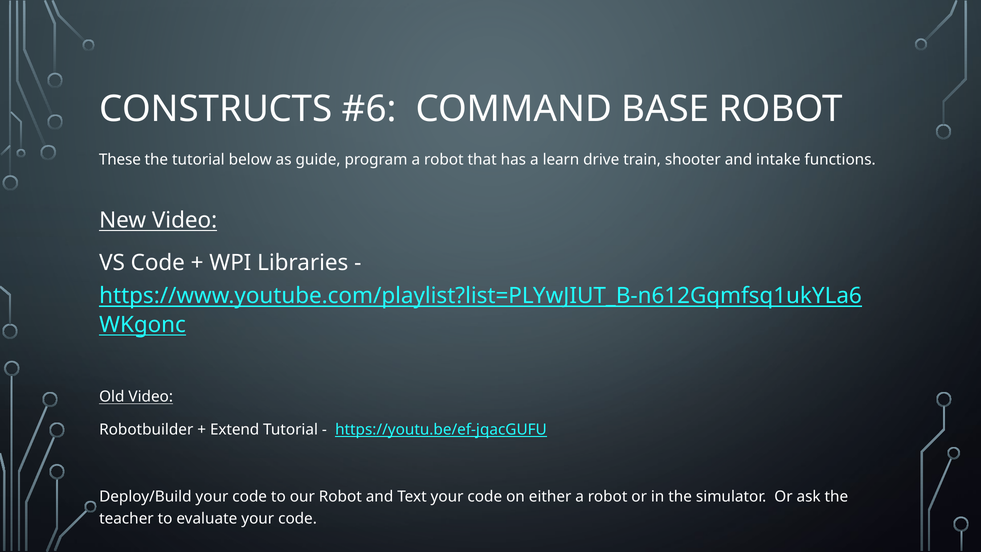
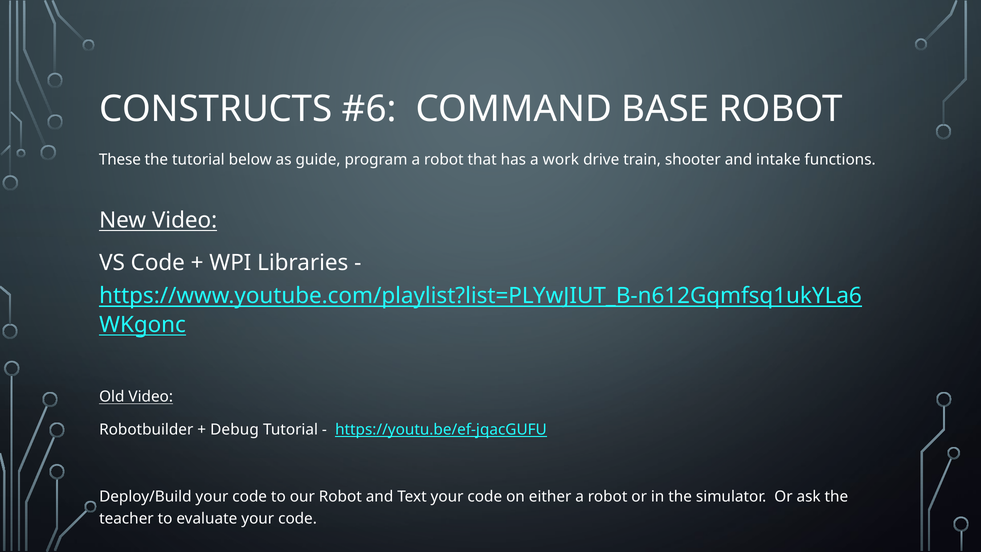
learn: learn -> work (561, 159)
Extend: Extend -> Debug (235, 429)
